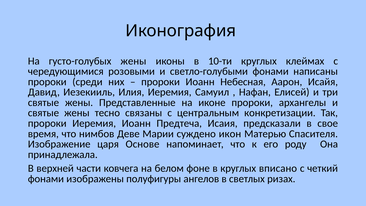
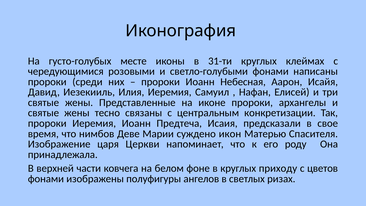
густо-голубых жены: жены -> месте (134, 61)
10-ти: 10-ти -> 31-ти (220, 61)
Основе: Основе -> Церкви (143, 144)
вписано: вписано -> приходу (278, 168)
четкий: четкий -> цветов (323, 168)
